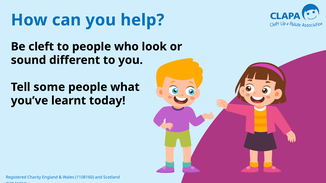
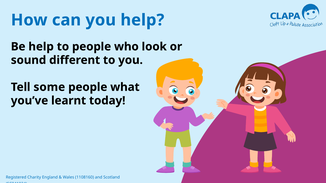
Be cleft: cleft -> help (41, 47)
